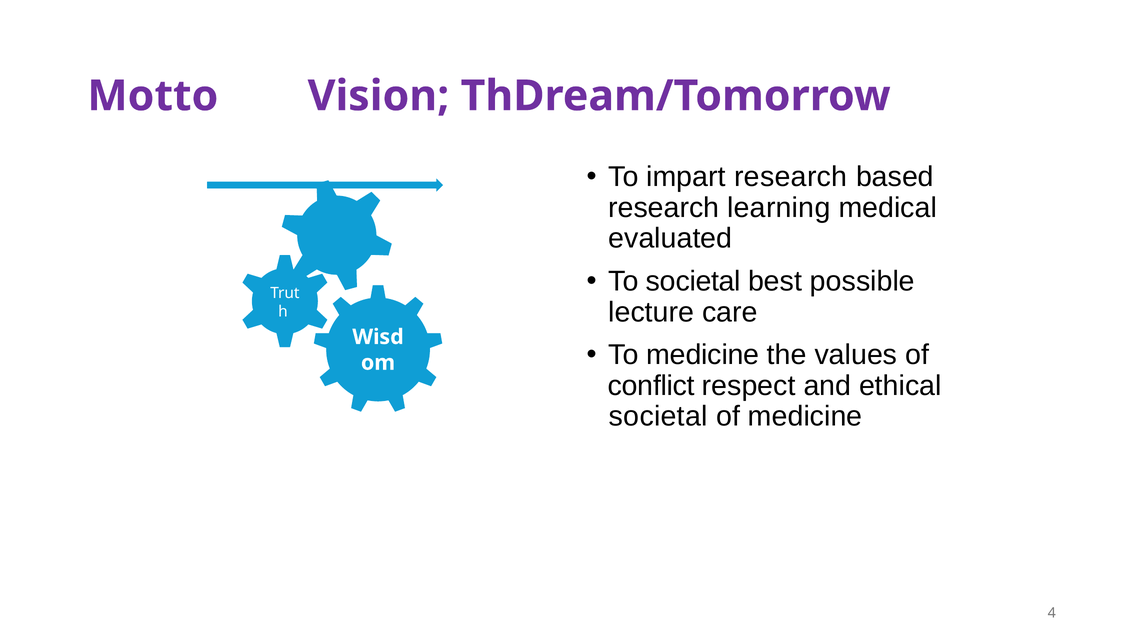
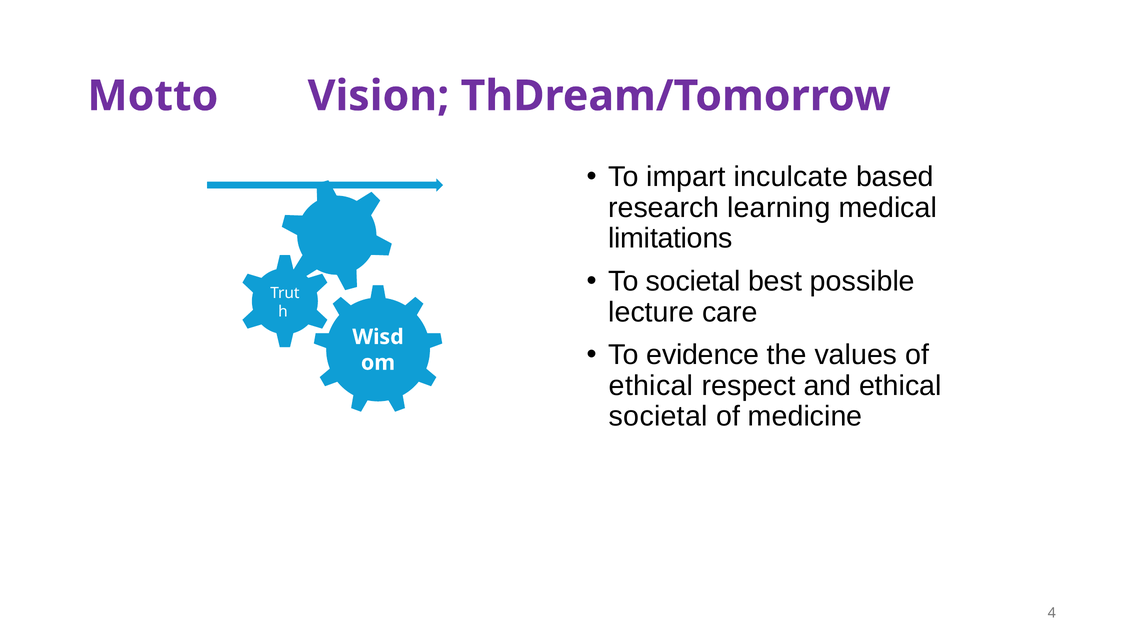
impart research: research -> inculcate (791, 177)
evaluated: evaluated -> limitations (670, 238)
To medicine: medicine -> evidence (703, 355)
conflict: conflict -> ethical (651, 386)
